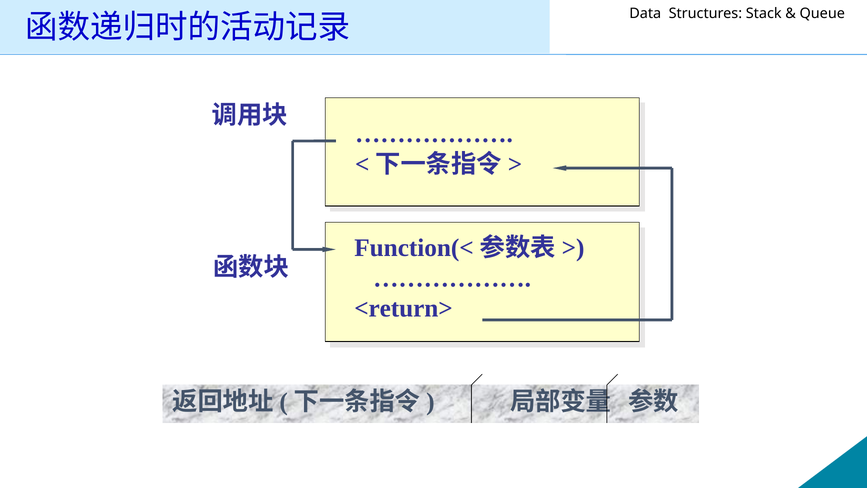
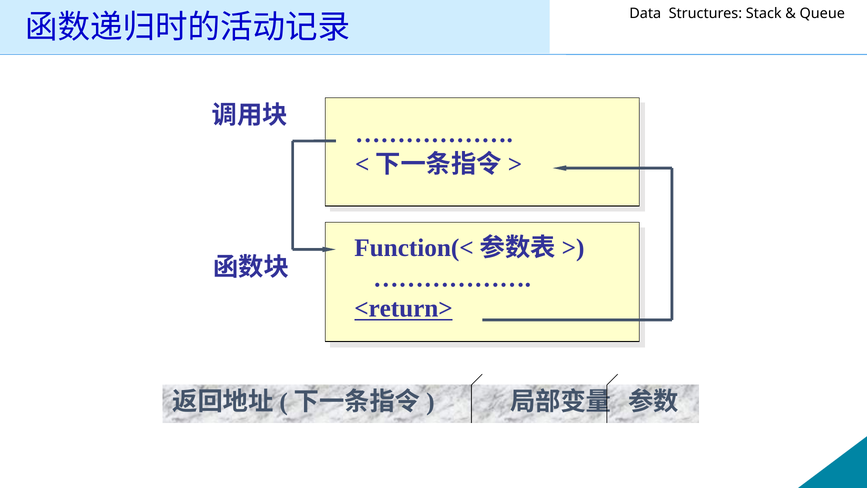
<return> underline: none -> present (404, 308)
